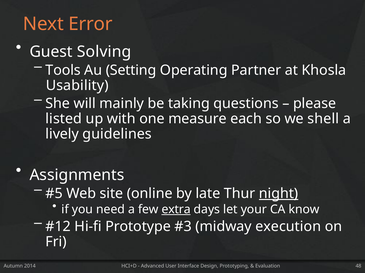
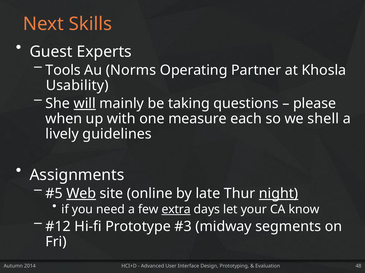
Error: Error -> Skills (90, 24)
Solving: Solving -> Experts (104, 52)
Setting: Setting -> Norms (131, 70)
will underline: none -> present (85, 104)
listed: listed -> when (64, 119)
Web underline: none -> present (81, 194)
execution: execution -> segments (288, 227)
